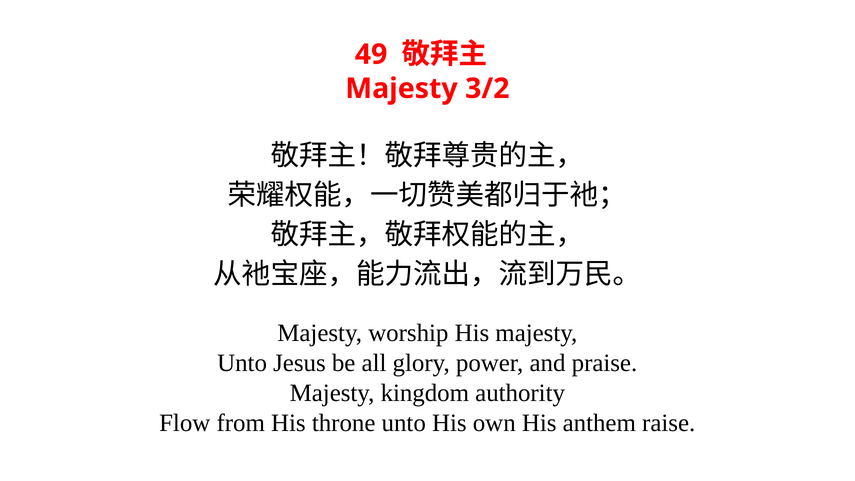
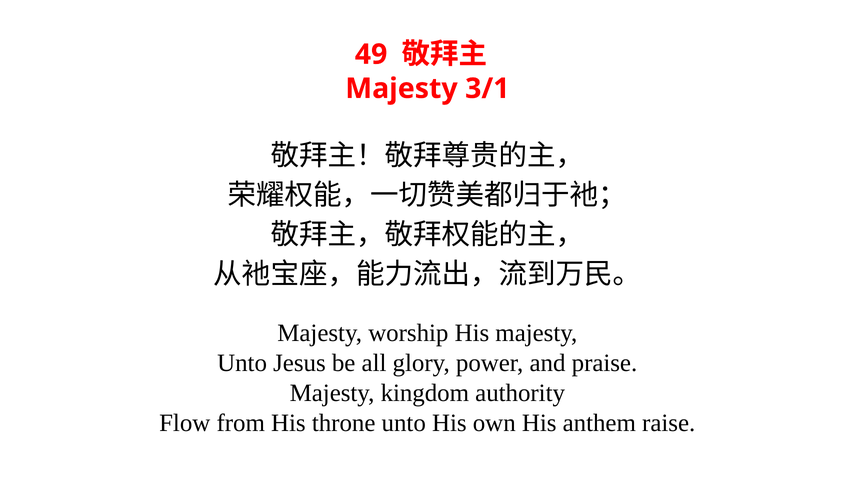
3/2: 3/2 -> 3/1 (487, 89)
